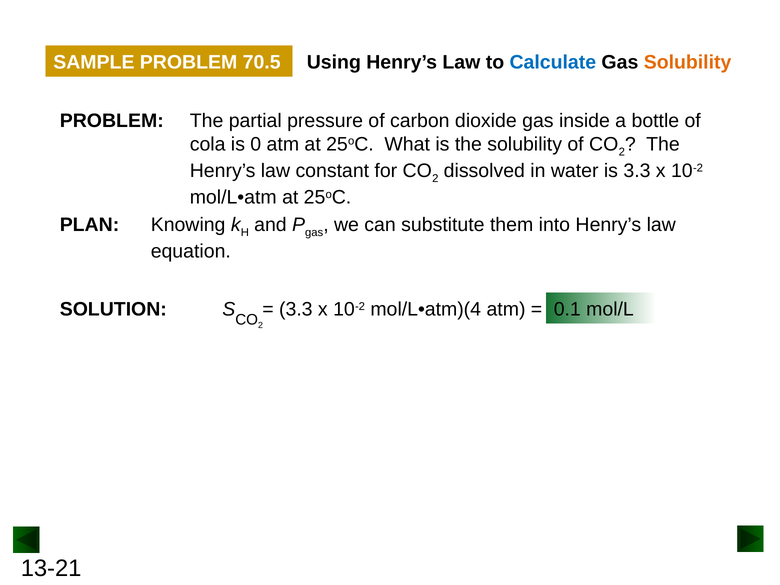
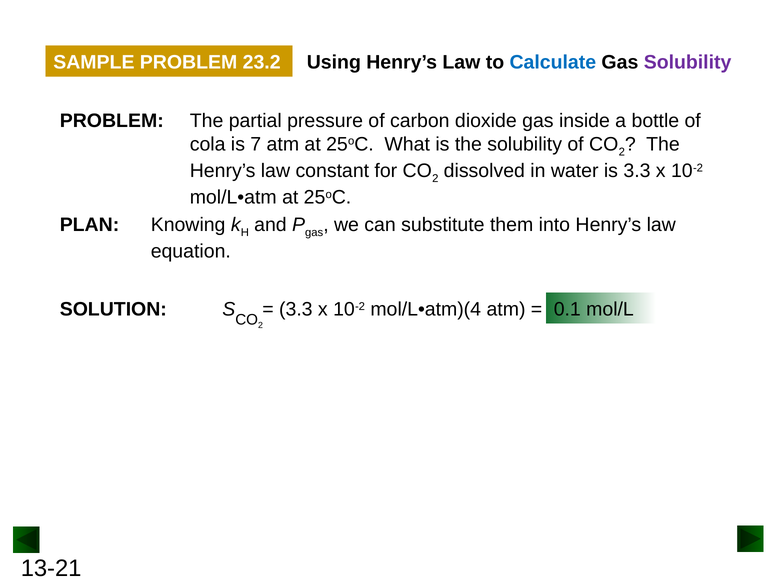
70.5: 70.5 -> 23.2 (262, 62)
Solubility colour: orange -> purple (688, 62)
0: 0 -> 7 (256, 144)
